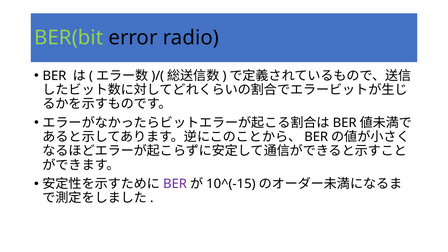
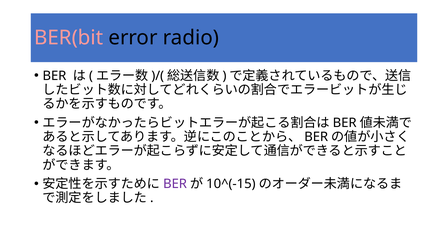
BER(bit colour: light green -> pink (69, 38)
